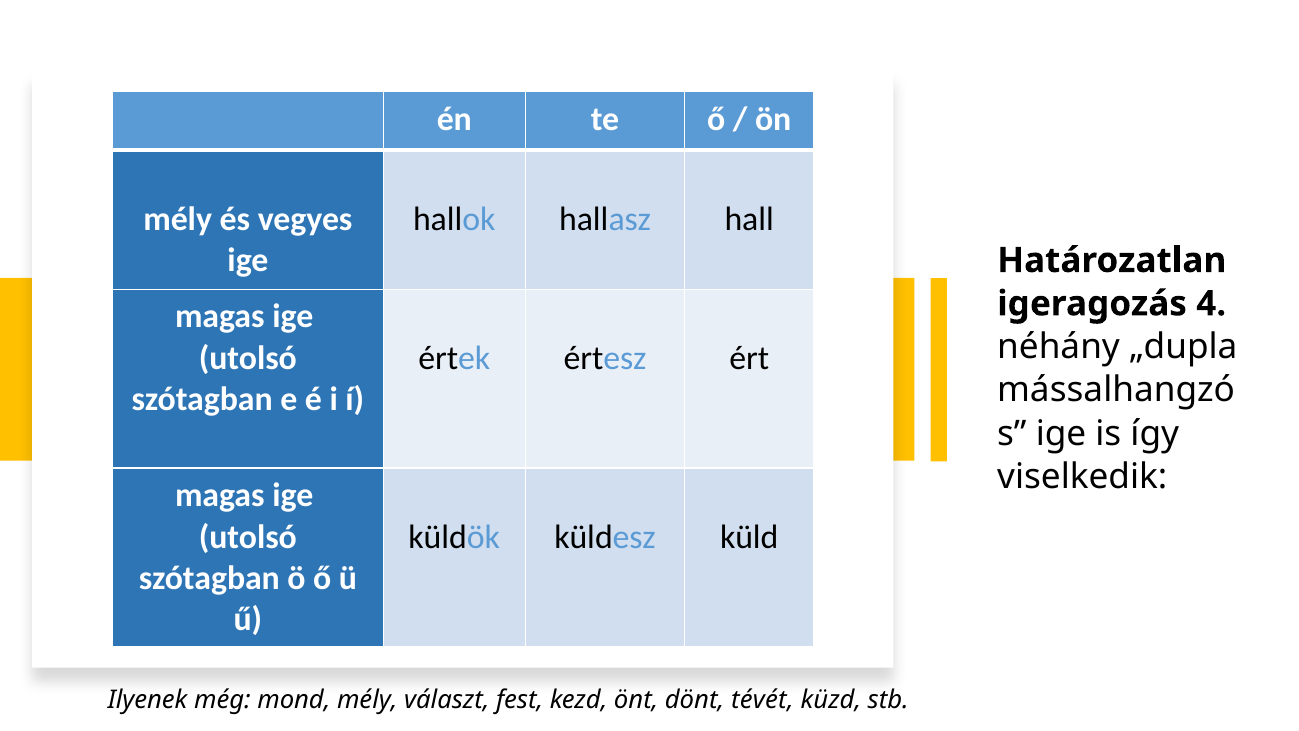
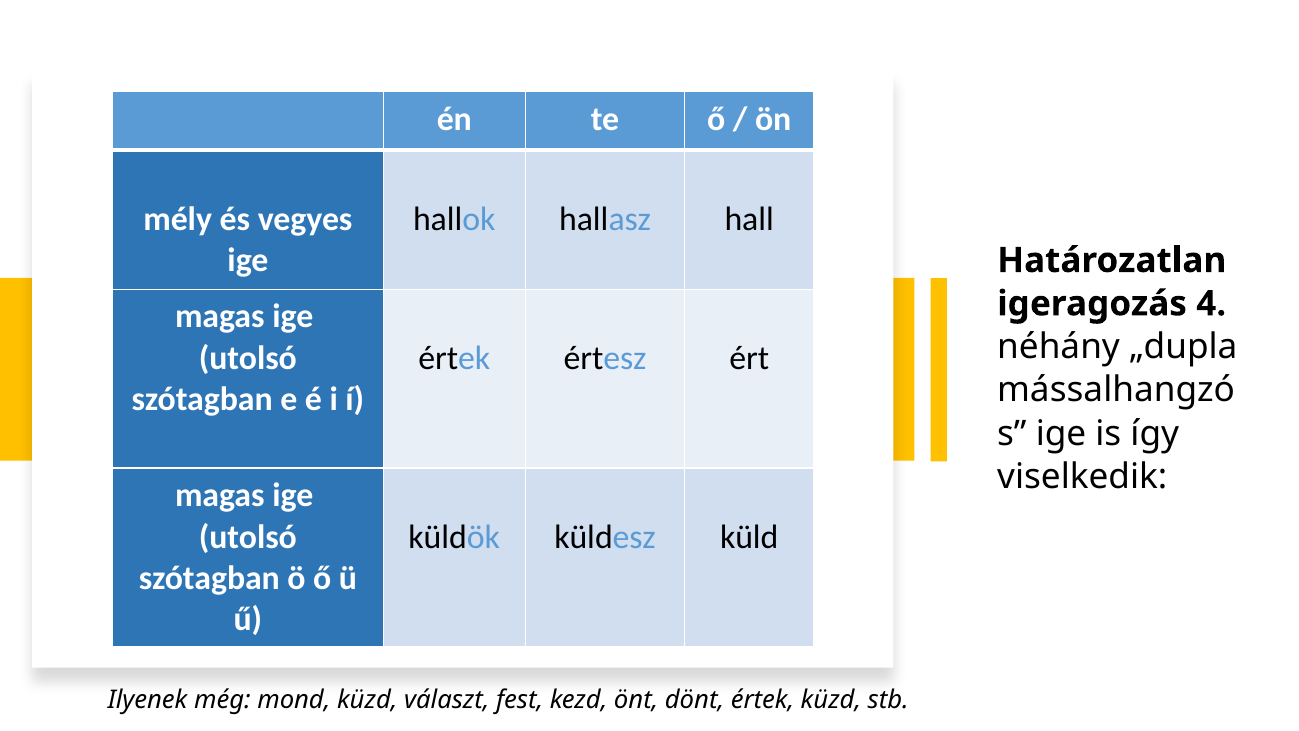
mond mély: mély -> küzd (367, 700)
dönt tévét: tévét -> értek (762, 700)
